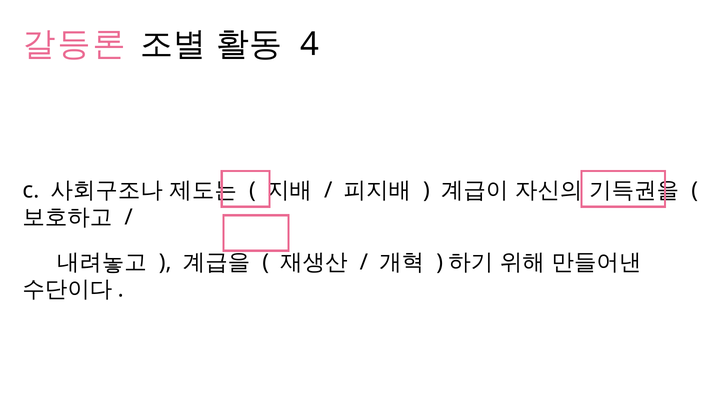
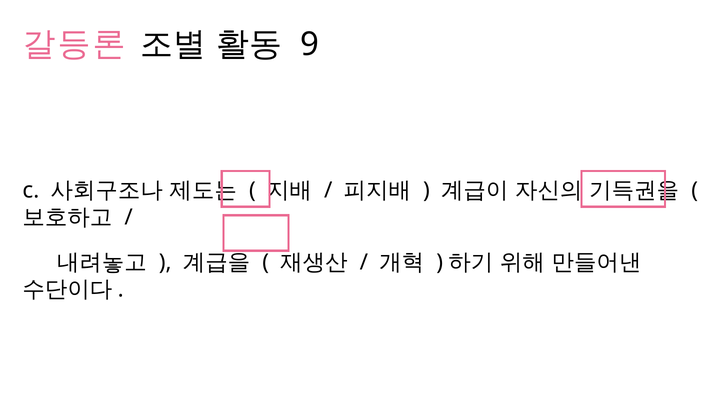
4: 4 -> 9 (309, 44)
